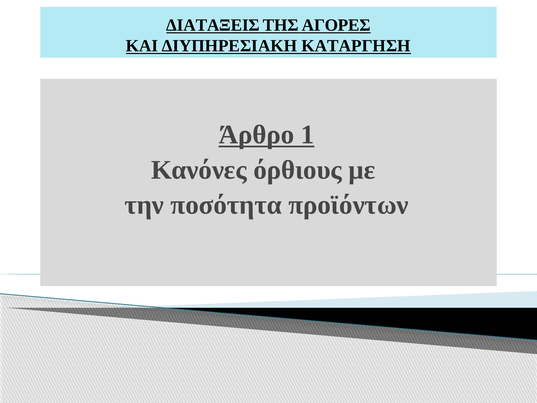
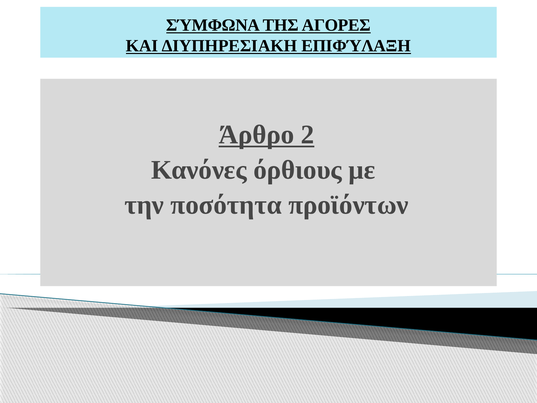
ΔΙΑΤΑΞΕΙΣ: ΔΙΑΤΑΞΕΙΣ -> ΣΎΜΦΩΝΑ (213, 25)
ΚΑΤΑΡΓΗΣΗ: ΚΑΤΑΡΓΗΣΗ -> ΕΠΙΦΎΛΑΞΗ (356, 46)
1: 1 -> 2 (308, 135)
